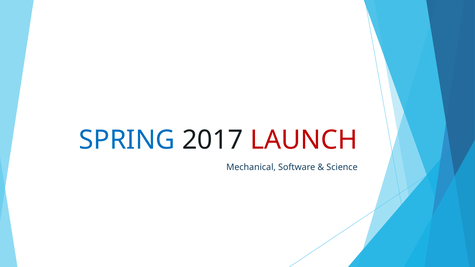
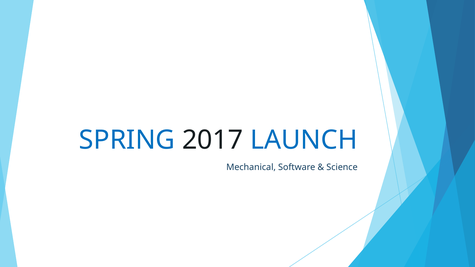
LAUNCH colour: red -> blue (304, 140)
